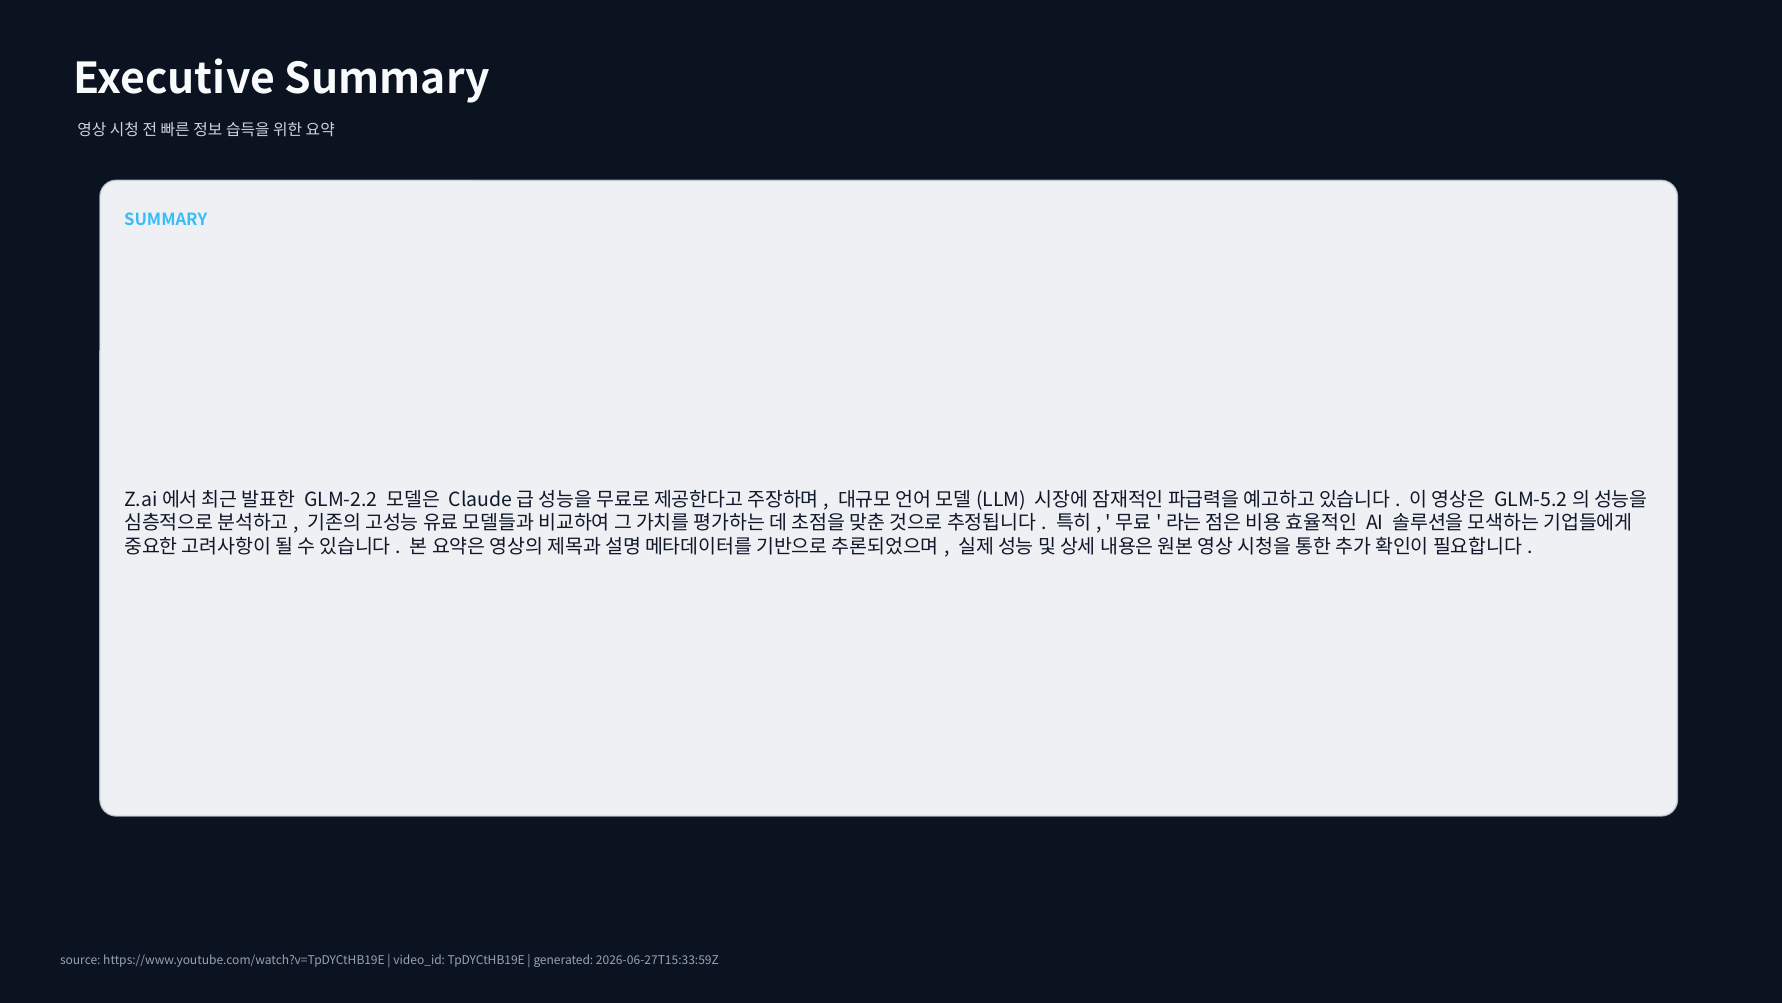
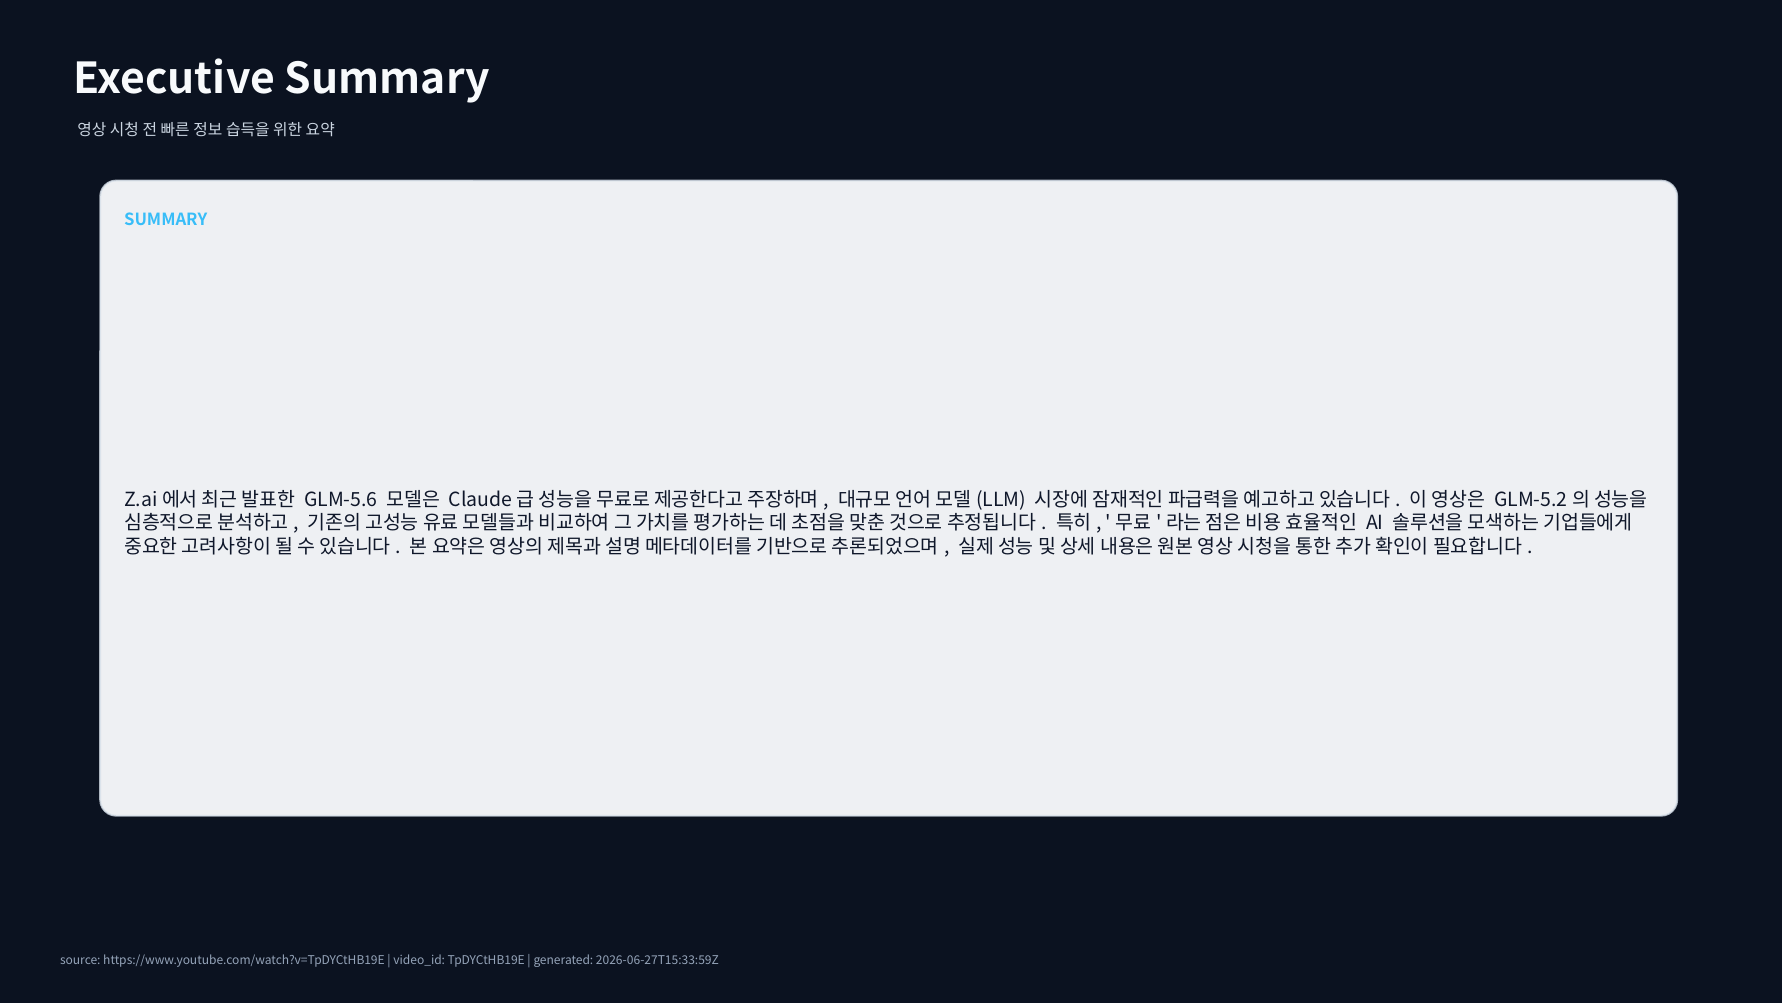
GLM-2.2: GLM-2.2 -> GLM-5.6 (341, 500)
